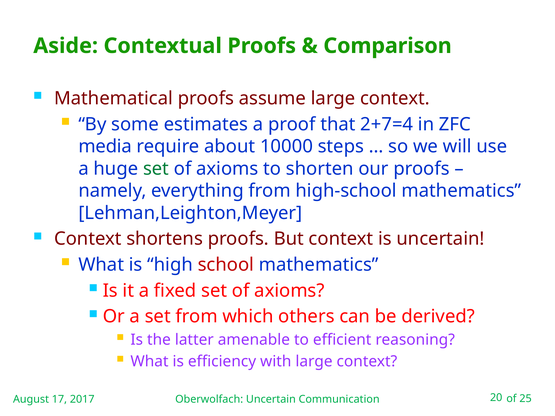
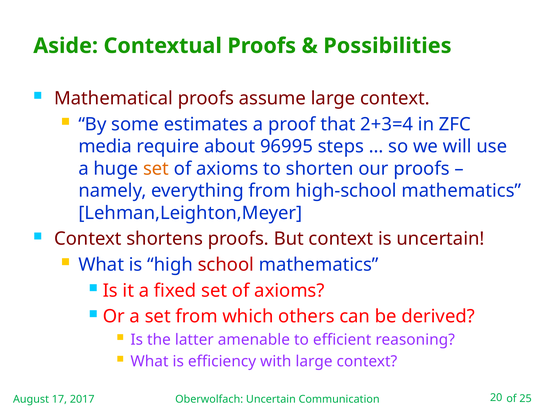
Comparison: Comparison -> Possibilities (387, 46)
2+7=4: 2+7=4 -> 2+3=4 (387, 124)
10000: 10000 -> 96995 (287, 147)
set colour: green -> orange (156, 169)
